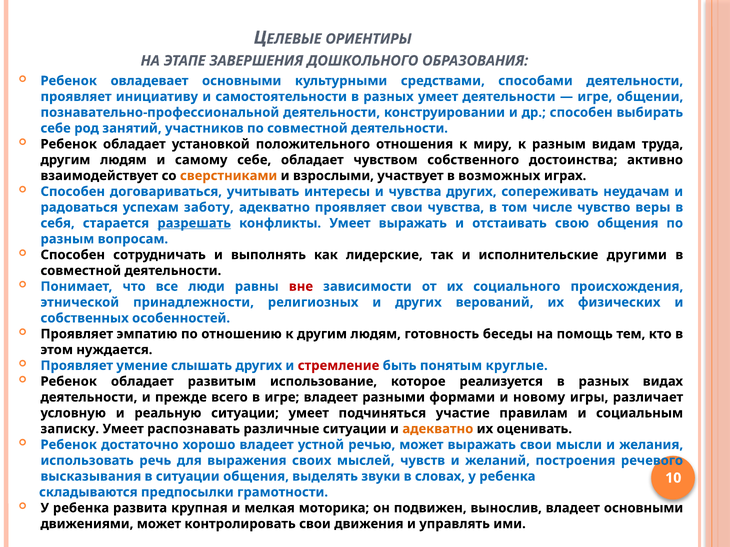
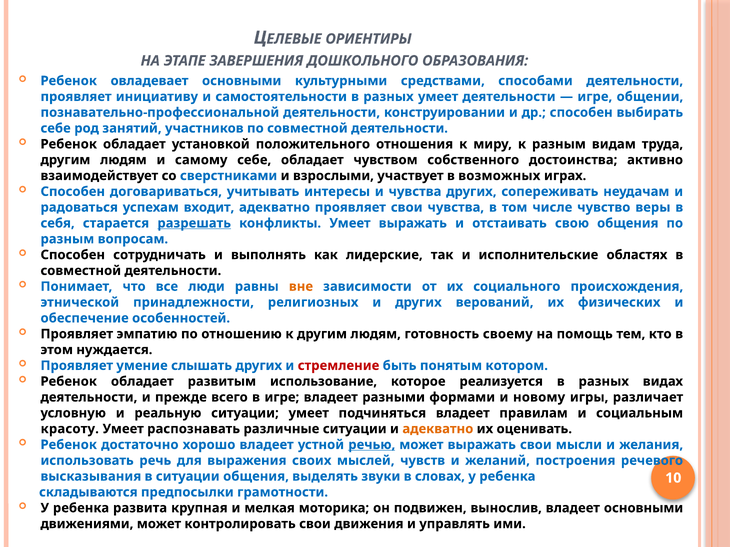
сверстниками colour: orange -> blue (229, 176)
заботу: заботу -> входит (209, 208)
другими: другими -> областях (637, 255)
вне colour: red -> orange (301, 287)
собственных: собственных -> обеспечение (85, 318)
беседы: беседы -> своему (508, 334)
круглые: круглые -> котором (517, 366)
подчиняться участие: участие -> владеет (463, 413)
записку: записку -> красоту (70, 429)
речью underline: none -> present (372, 445)
